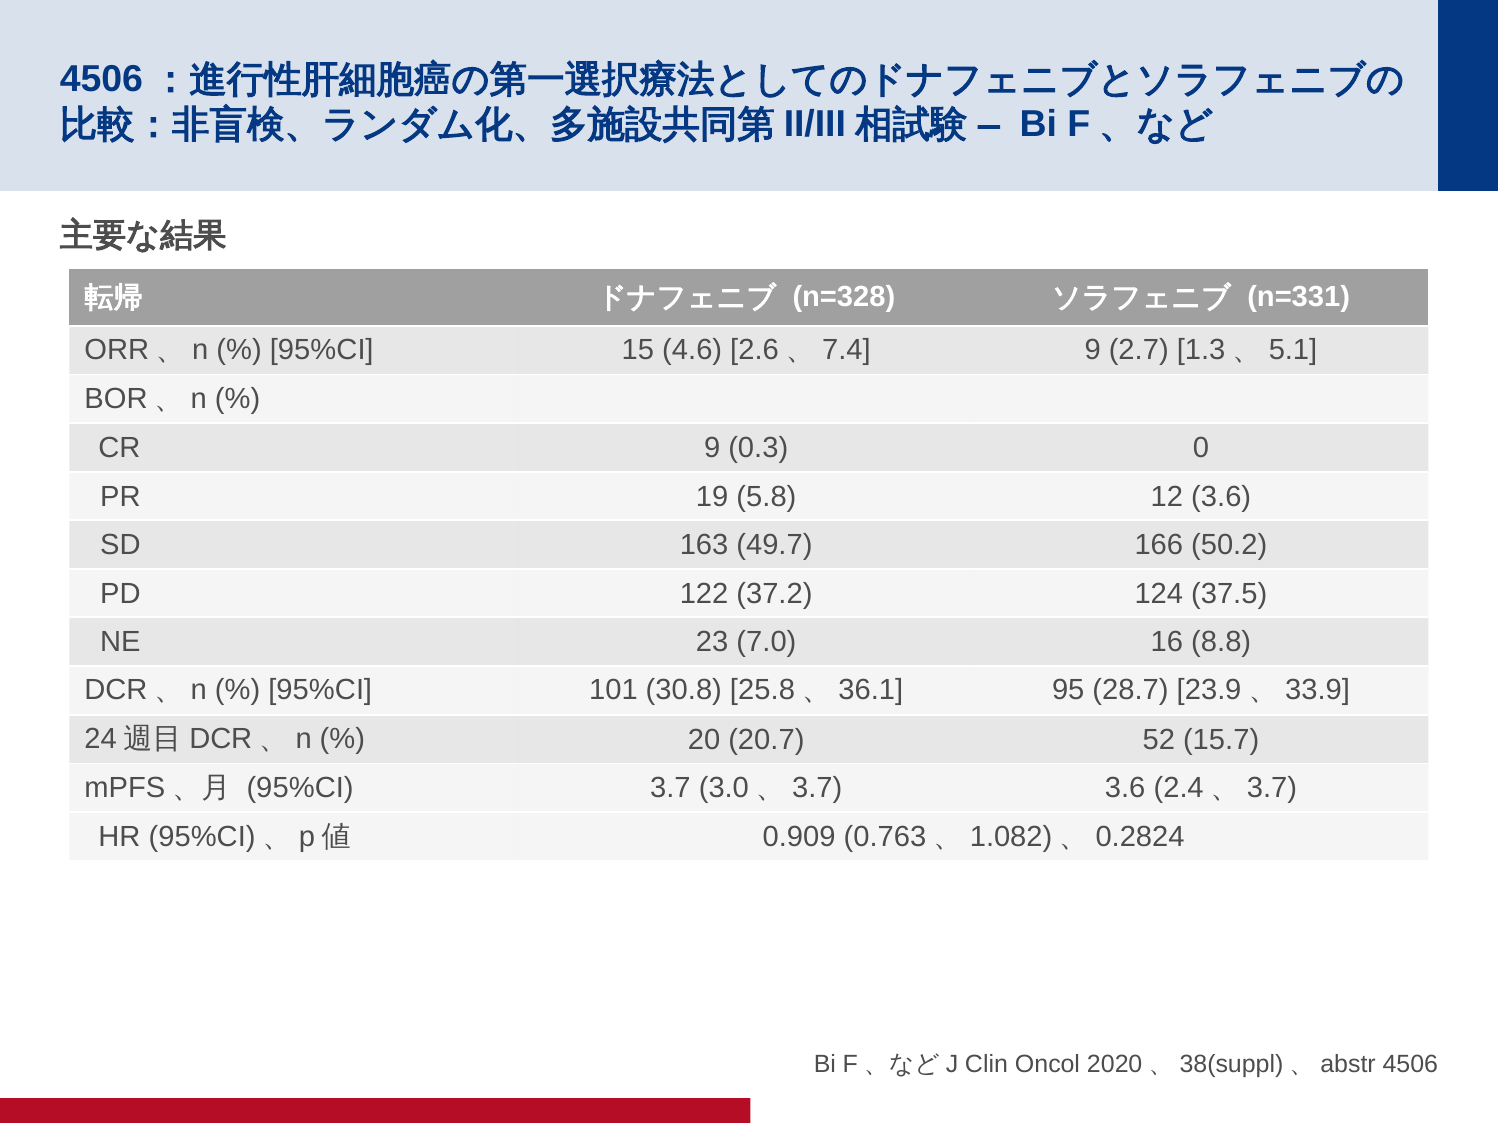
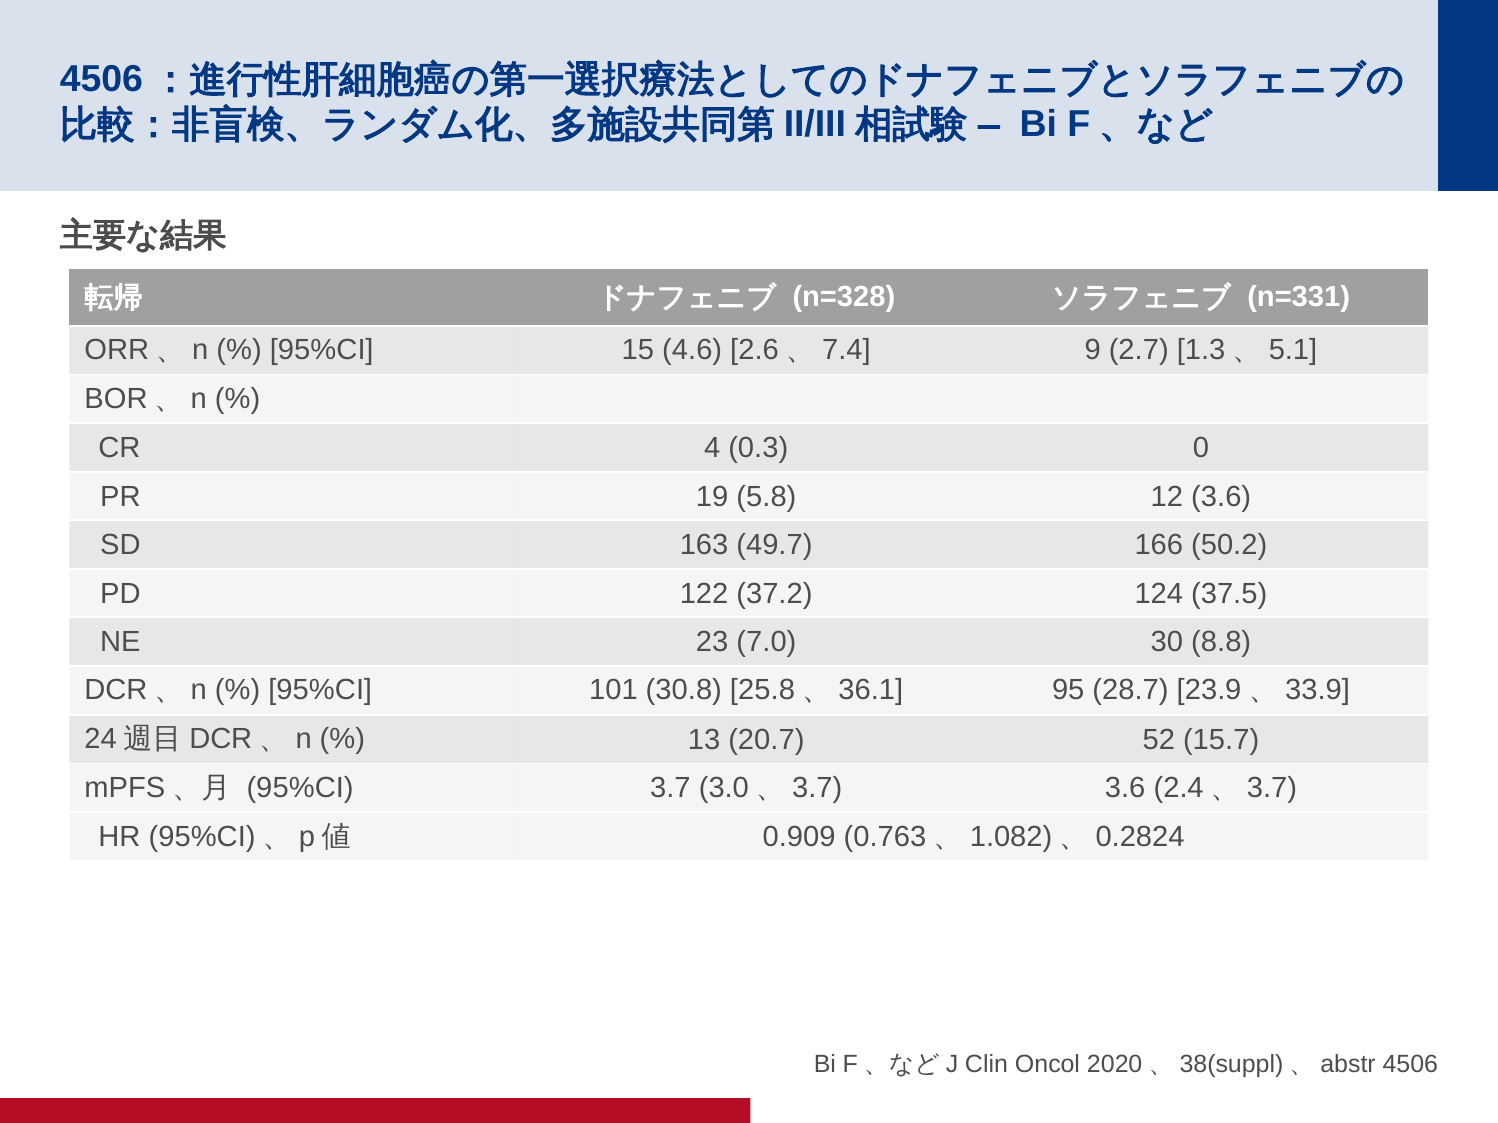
CR 9: 9 -> 4 (712, 448)
16: 16 -> 30 (1167, 642)
20: 20 -> 13 (704, 740)
